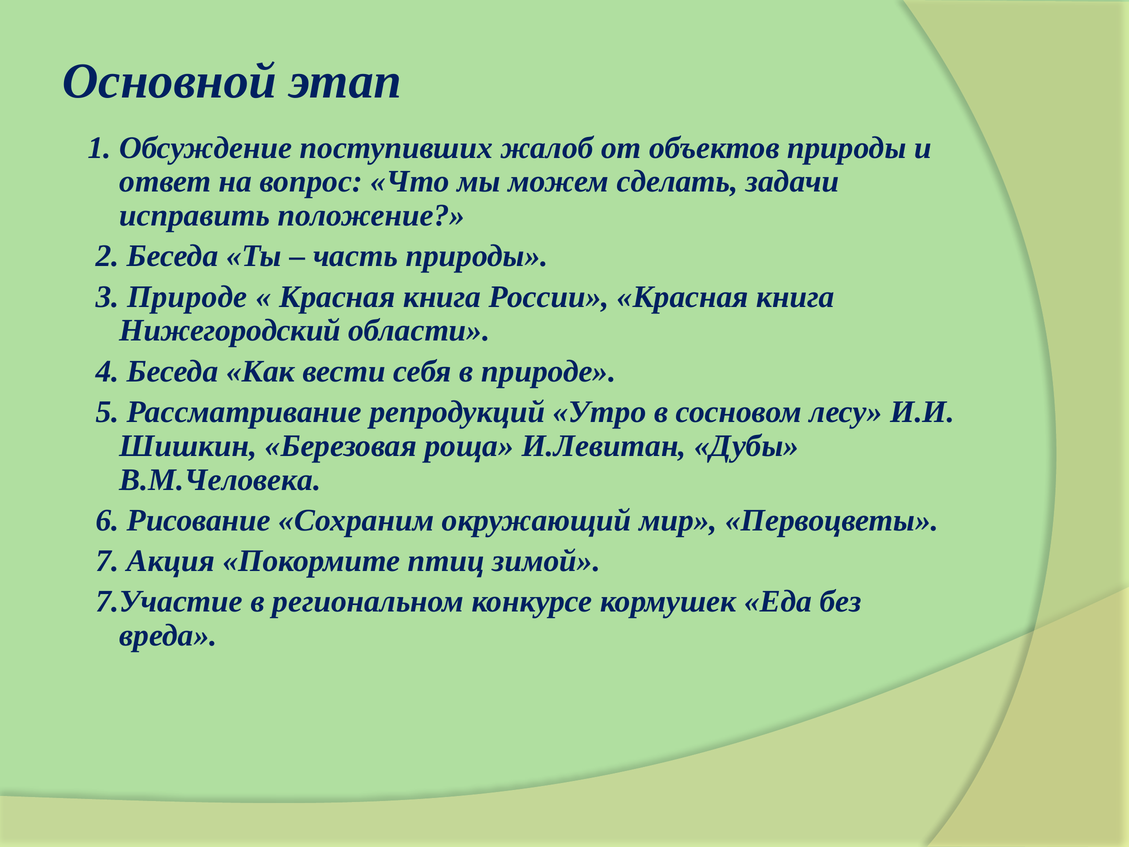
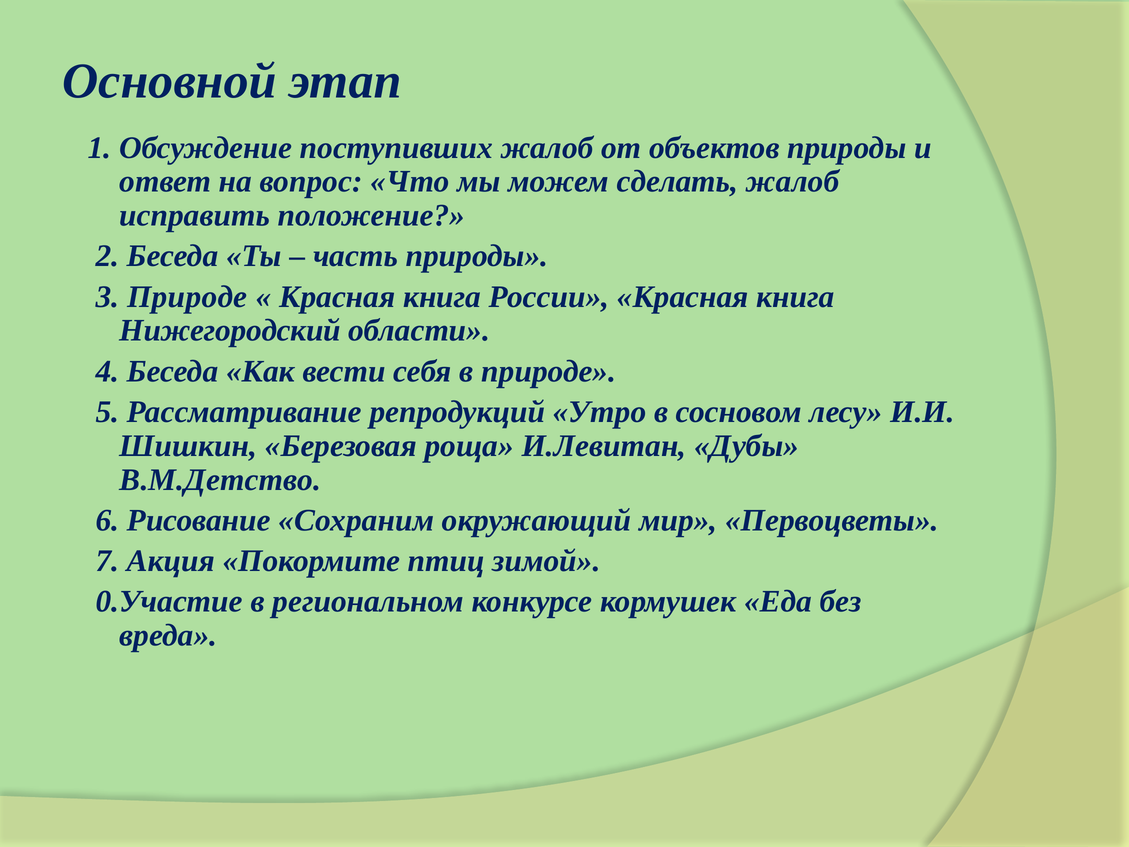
сделать задачи: задачи -> жалоб (793, 182)
В.М.Человека: В.М.Человека -> В.М.Детство (220, 480)
7.Участие: 7.Участие -> 0.Участие (169, 601)
